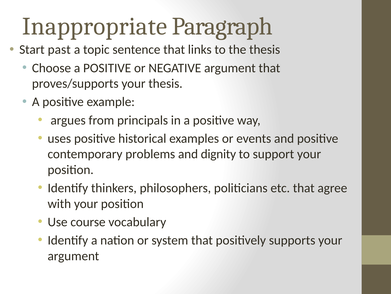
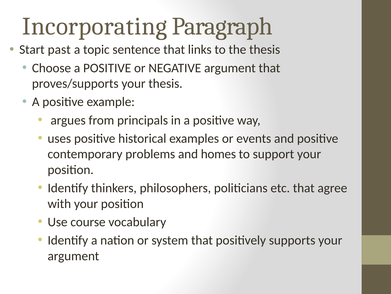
Inappropriate: Inappropriate -> Incorporating (95, 26)
dignity: dignity -> homes (218, 154)
